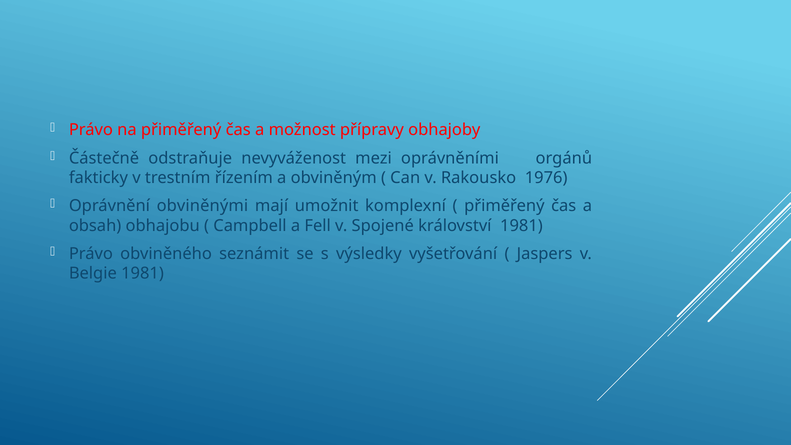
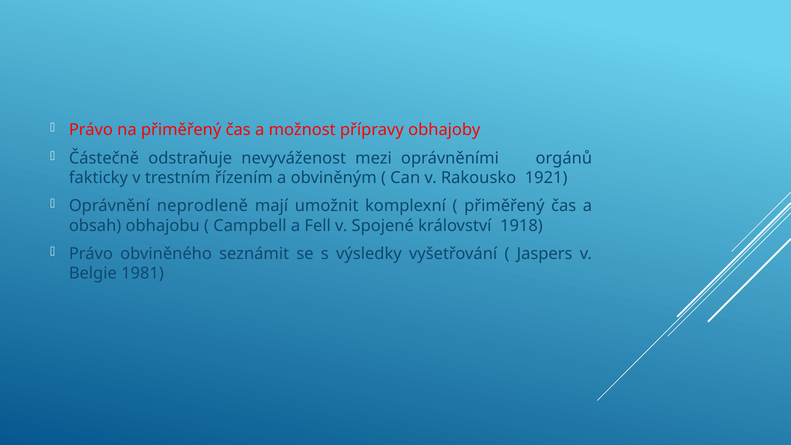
1976: 1976 -> 1921 (546, 178)
obviněnými: obviněnými -> neprodleně (202, 206)
království 1981: 1981 -> 1918 (521, 226)
